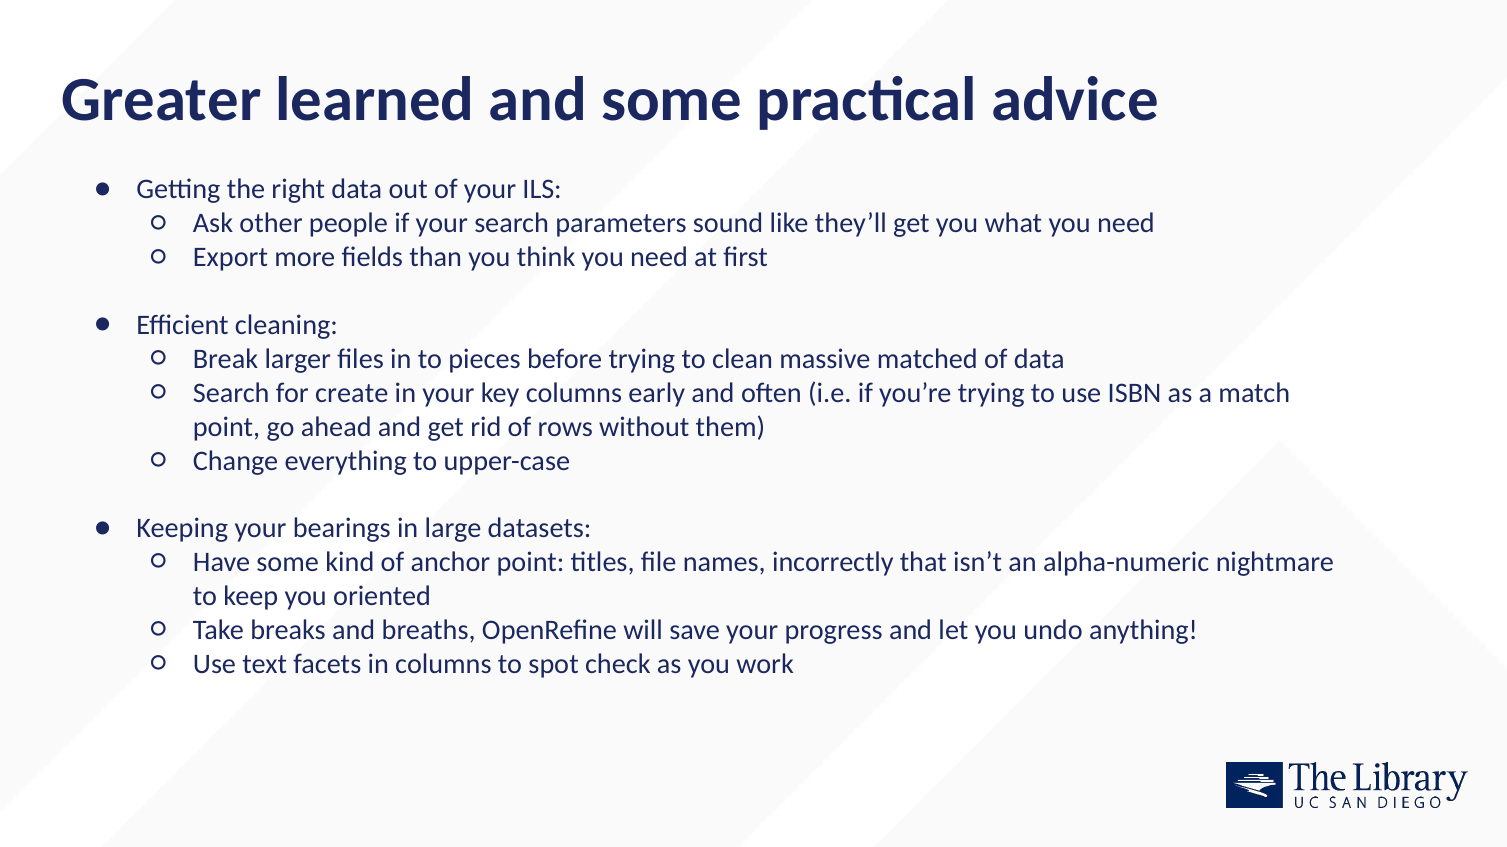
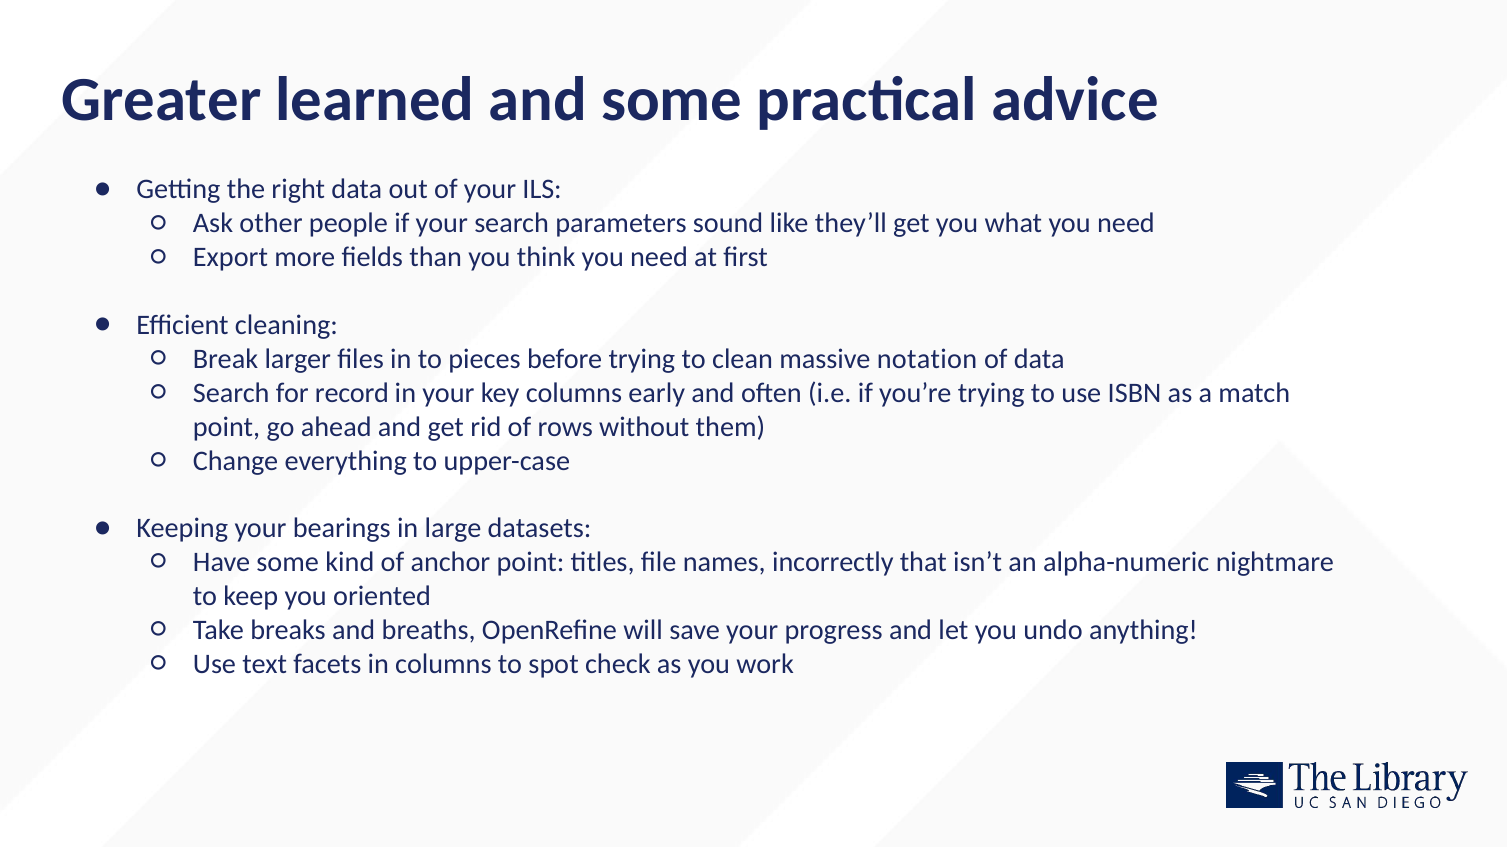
matched: matched -> notation (927, 359)
create: create -> record (352, 393)
